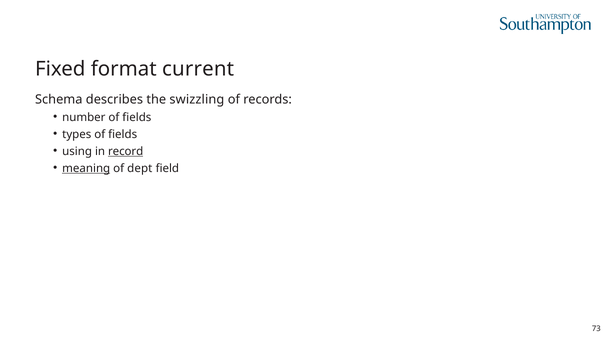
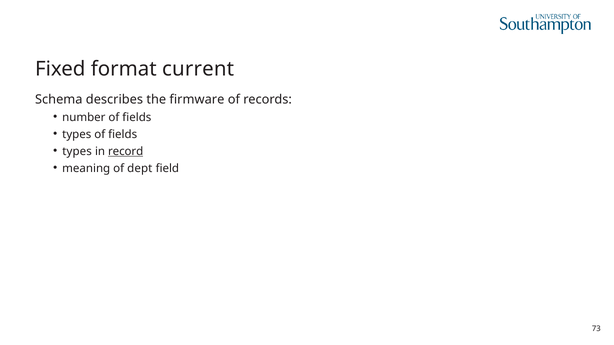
swizzling: swizzling -> firmware (197, 100)
using: using -> types (77, 151)
meaning underline: present -> none (86, 168)
